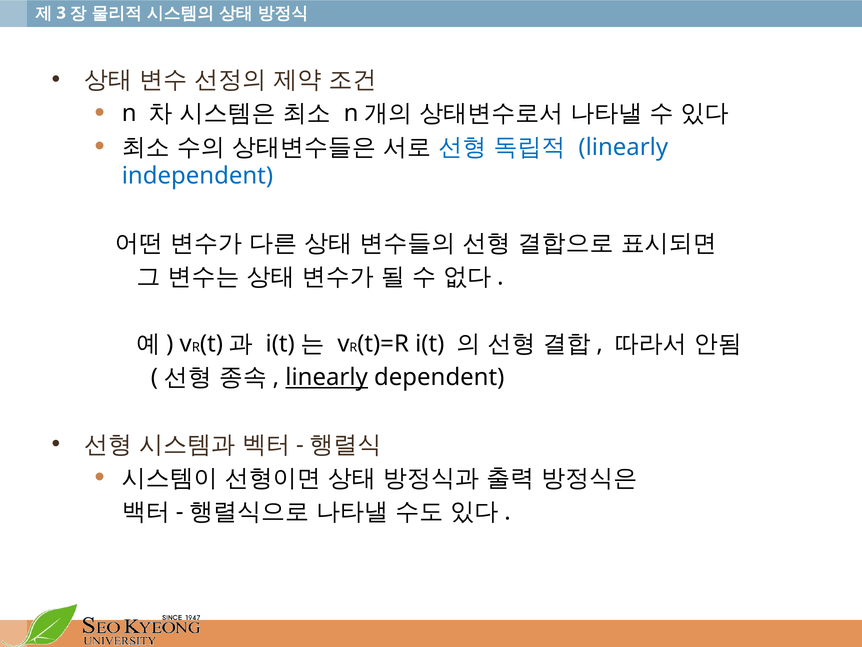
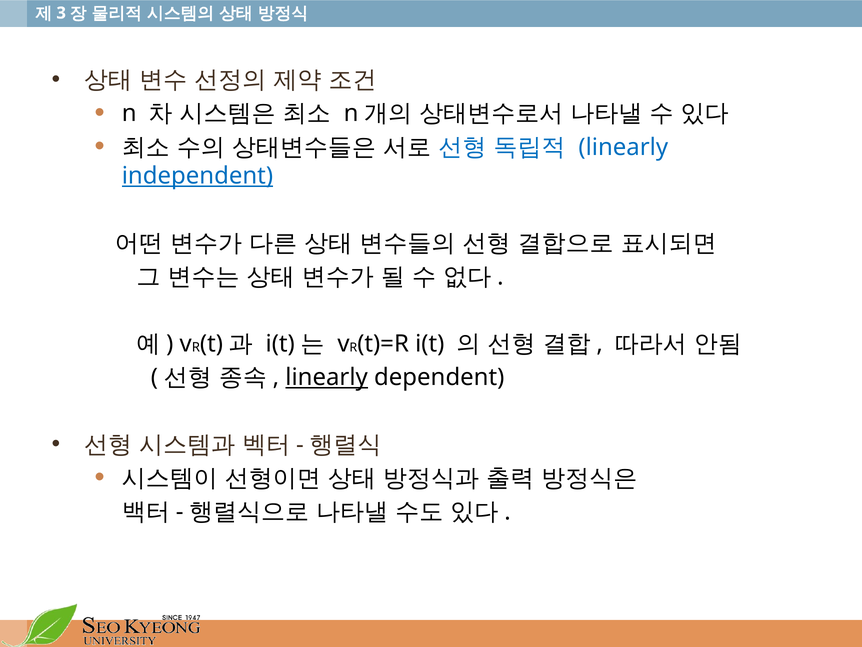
independent underline: none -> present (197, 176)
